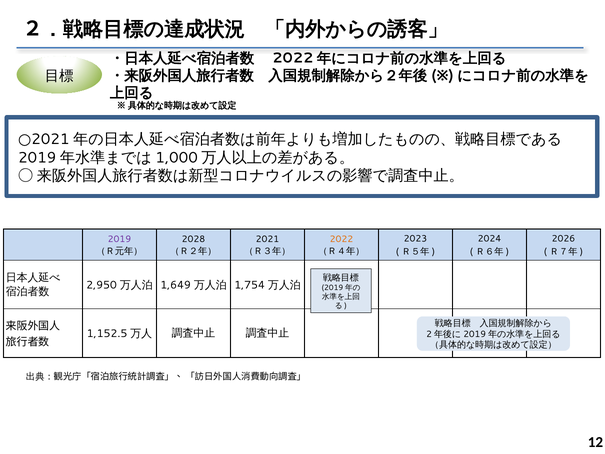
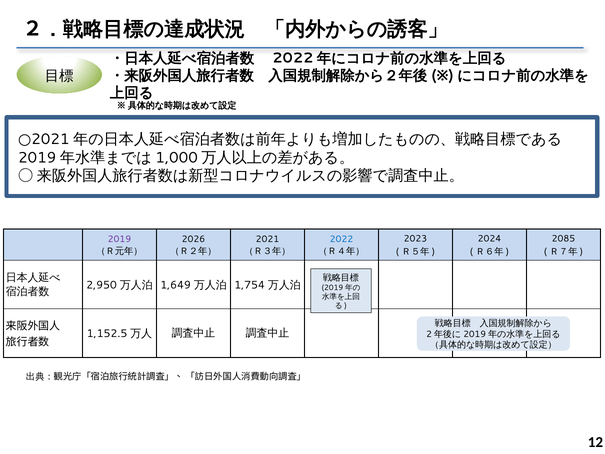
2026: 2026 -> 2085 (563, 239)
2028: 2028 -> 2026 (193, 239)
2022 colour: orange -> blue (341, 239)
